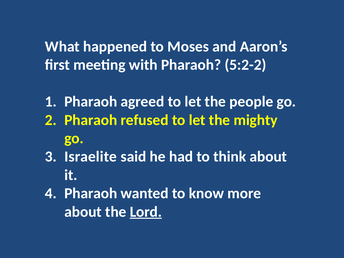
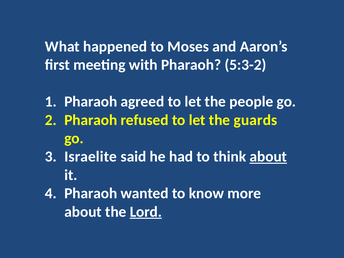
5:2-2: 5:2-2 -> 5:3-2 (245, 65)
mighty: mighty -> guards (255, 120)
about underline: none -> present (268, 157)
